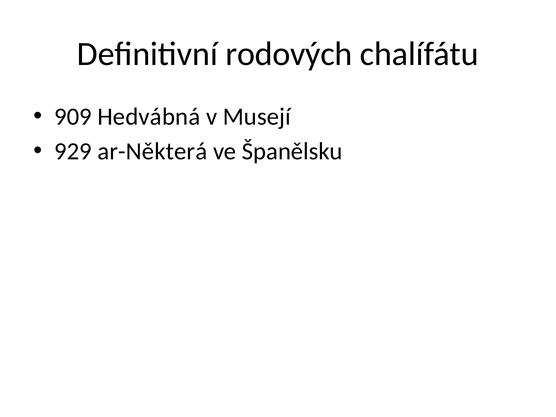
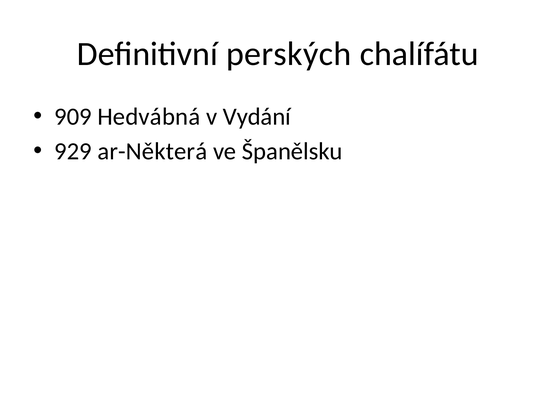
rodových: rodových -> perských (289, 54)
Musejí: Musejí -> Vydání (257, 117)
